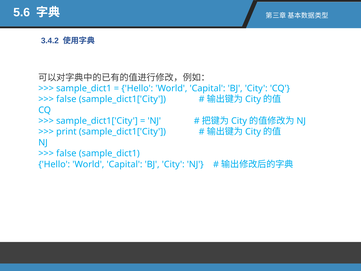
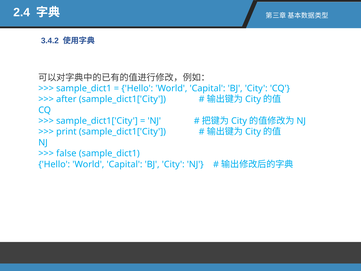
5.6: 5.6 -> 2.4 (22, 12)
false: false -> after (66, 99)
